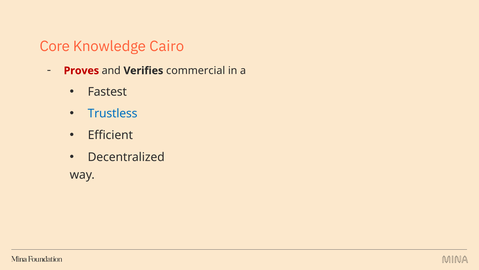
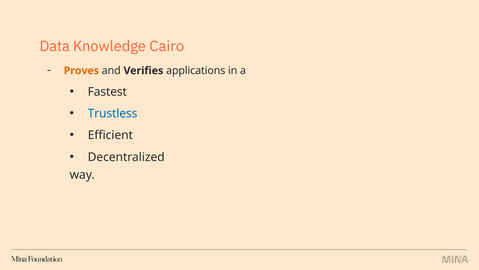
Core: Core -> Data (55, 46)
Proves colour: red -> orange (81, 71)
commercial: commercial -> applications (196, 71)
